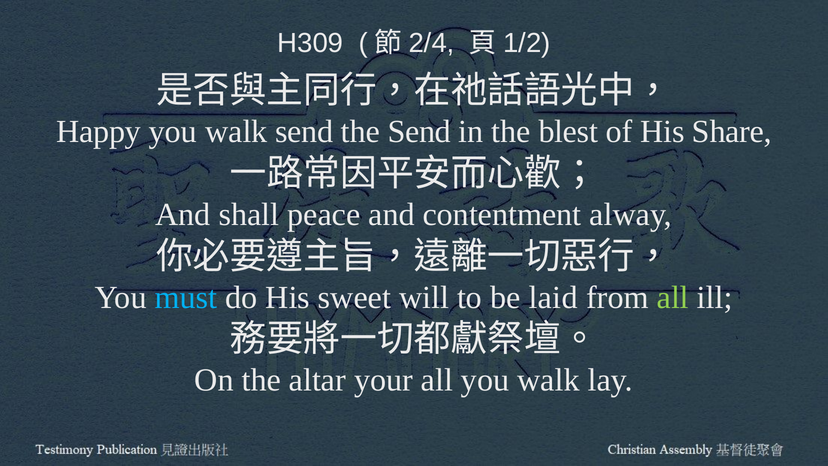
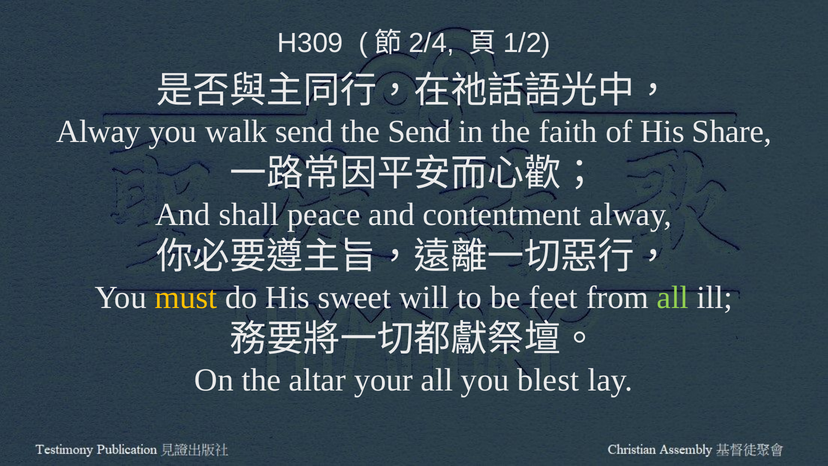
Happy: Happy -> Alway (99, 132)
blest: blest -> faith (568, 132)
must colour: light blue -> yellow (186, 298)
laid: laid -> feet (553, 298)
all you walk: walk -> blest (548, 380)
